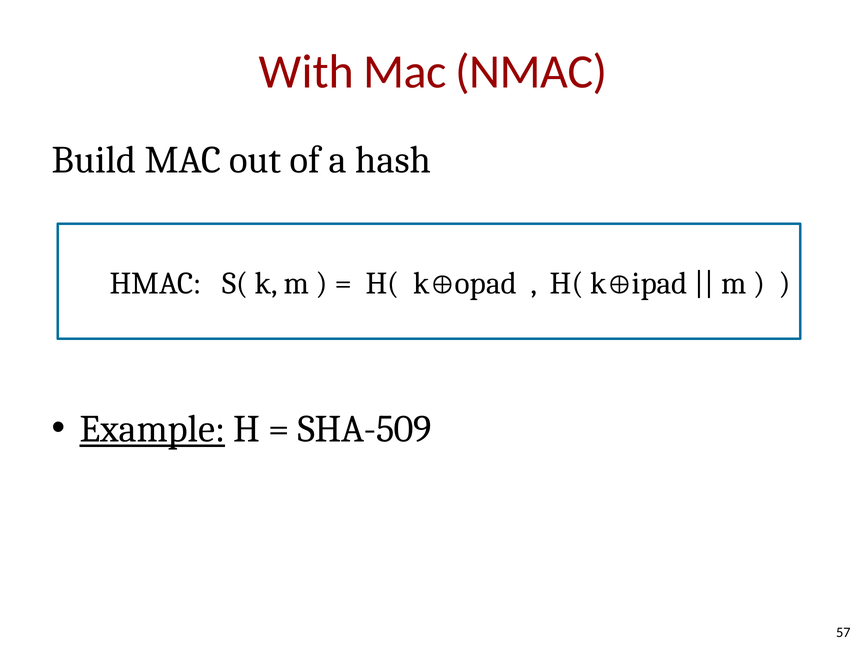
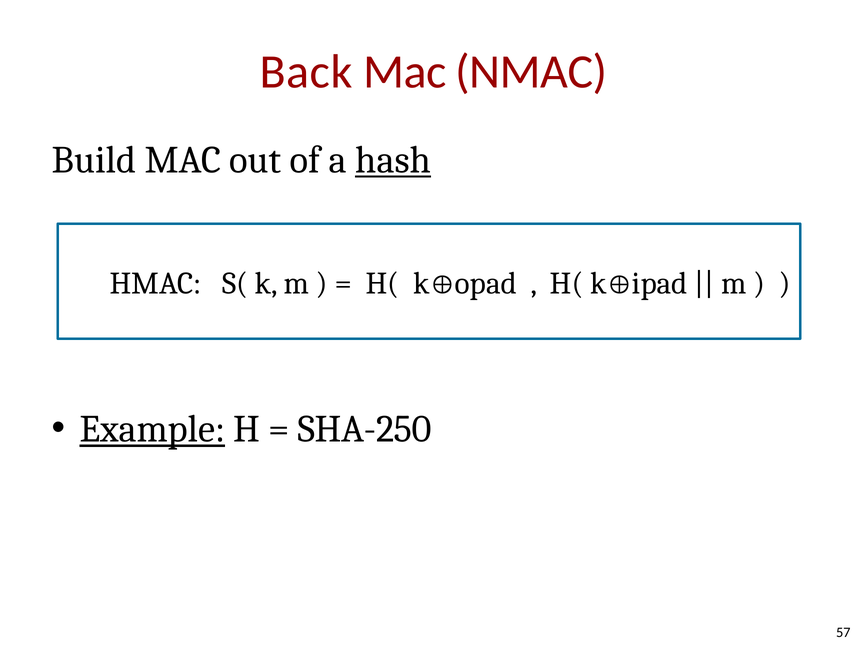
With: With -> Back (306, 72)
hash underline: none -> present (393, 160)
SHA-509: SHA-509 -> SHA-250 (365, 429)
